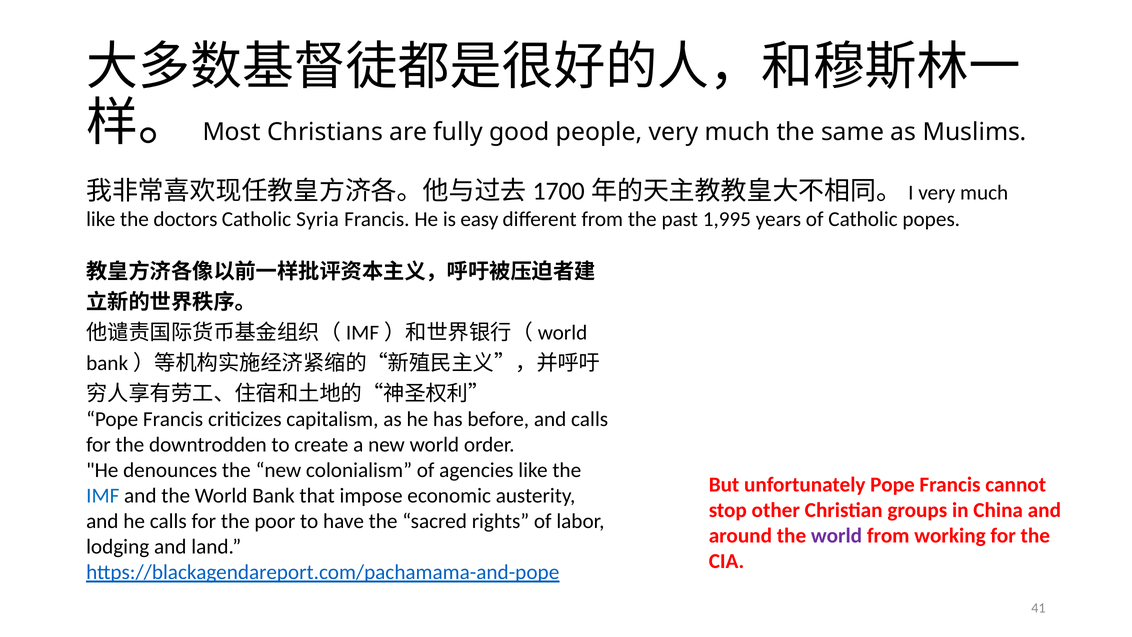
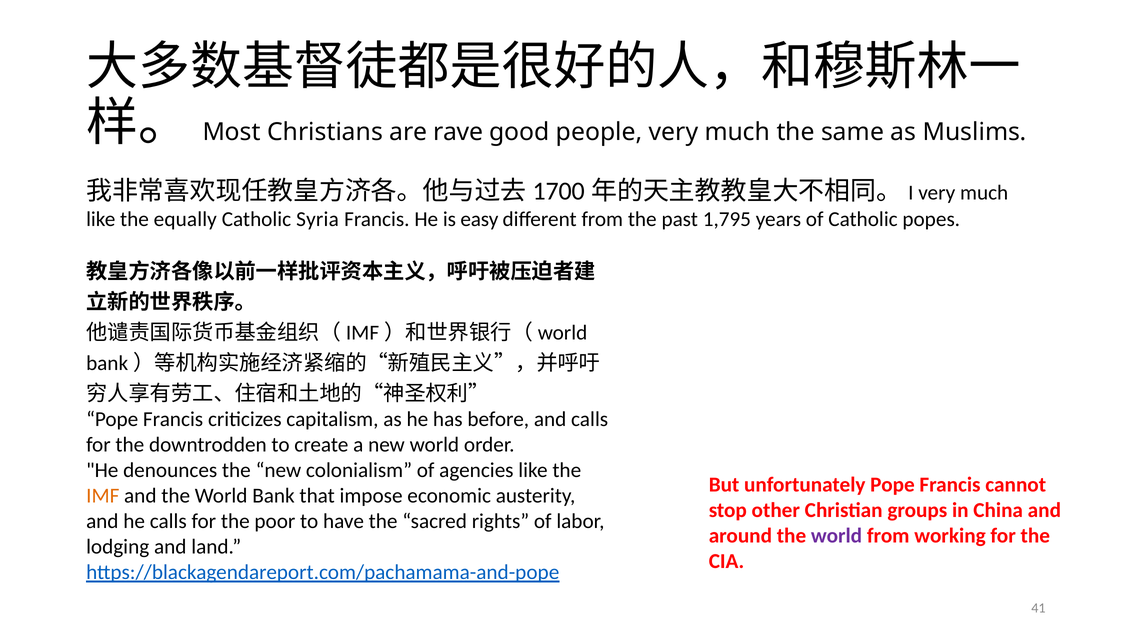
fully: fully -> rave (458, 132)
doctors: doctors -> equally (185, 219)
1,995: 1,995 -> 1,795 (727, 219)
IMF colour: blue -> orange (103, 496)
